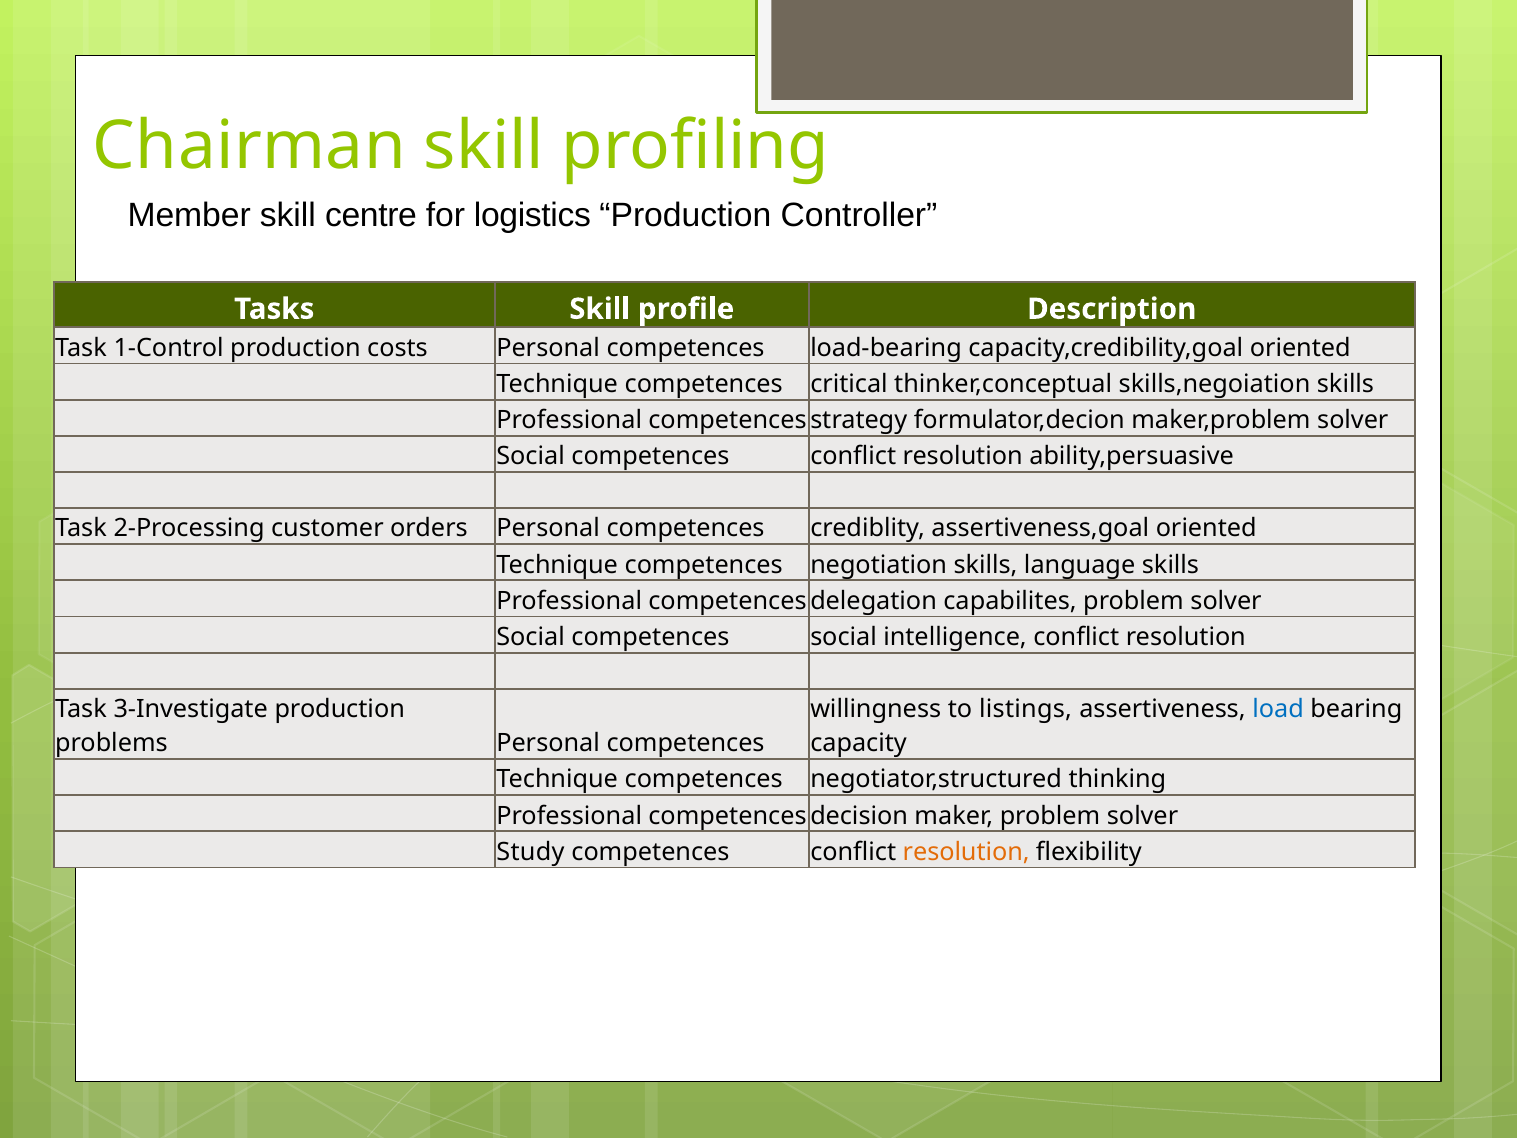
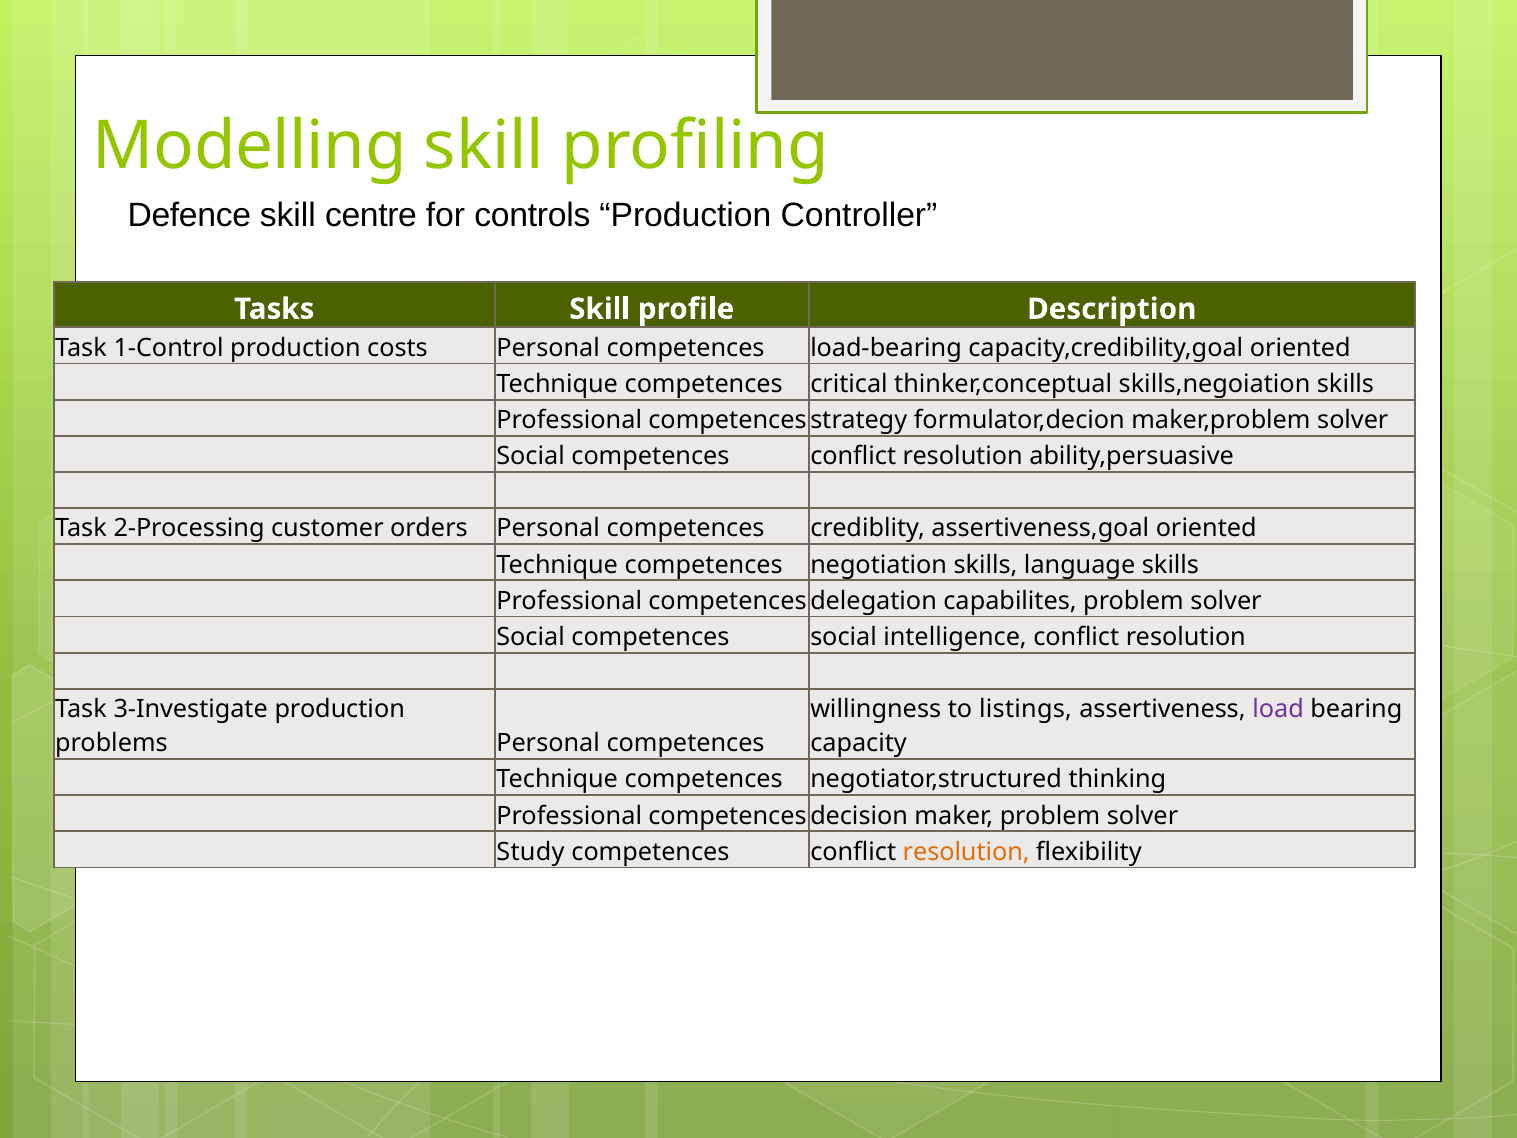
Chairman: Chairman -> Modelling (250, 146)
Member: Member -> Defence (189, 215)
logistics: logistics -> controls (532, 215)
load colour: blue -> purple (1278, 709)
